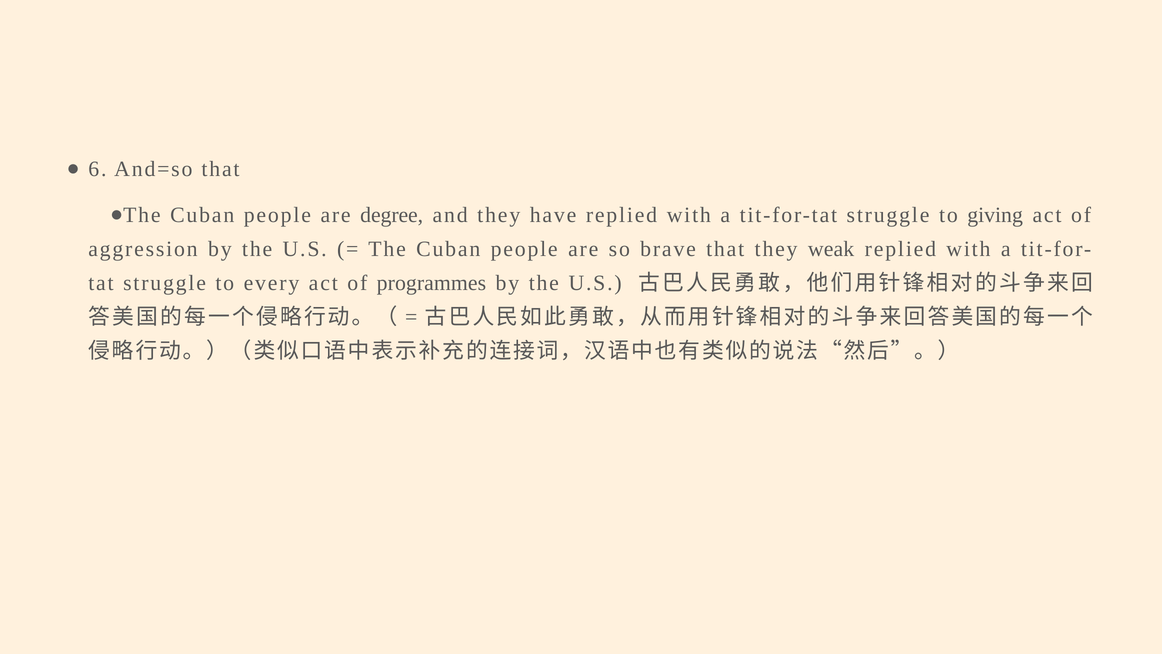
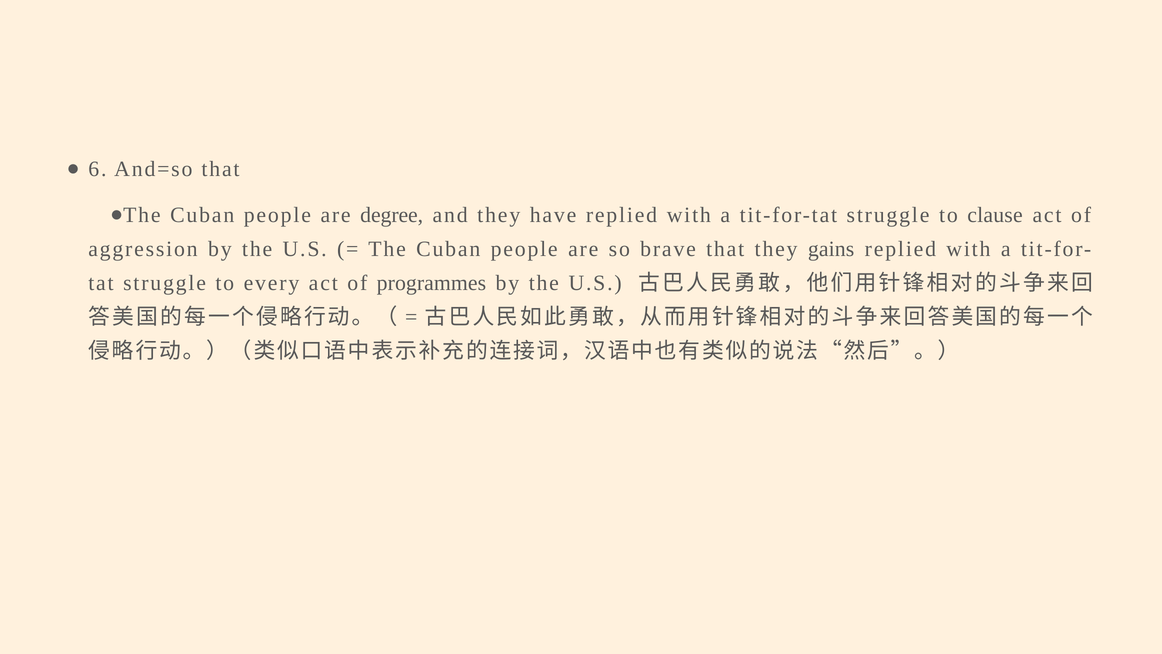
giving: giving -> clause (995, 215)
weak: weak -> gains (831, 249)
